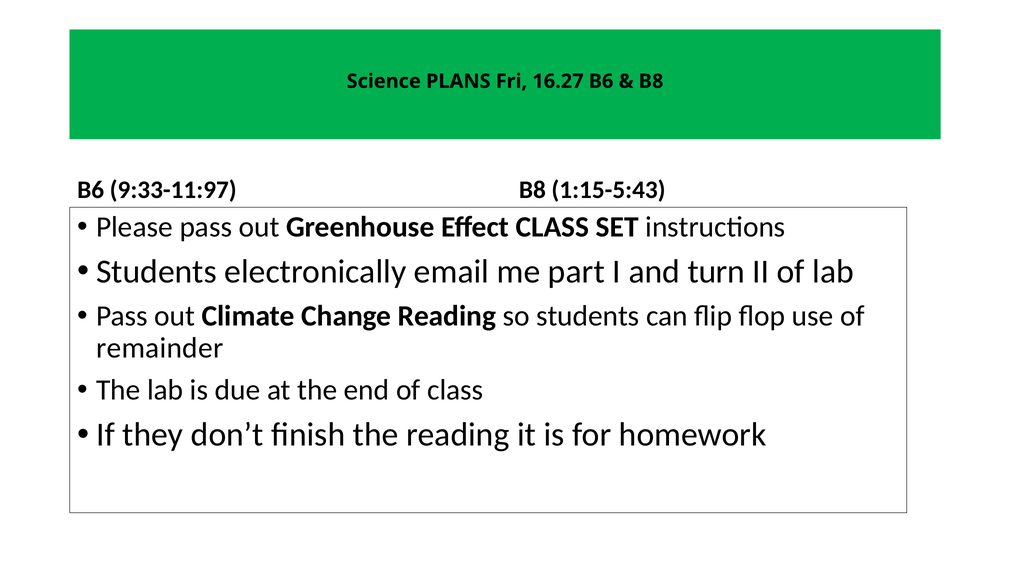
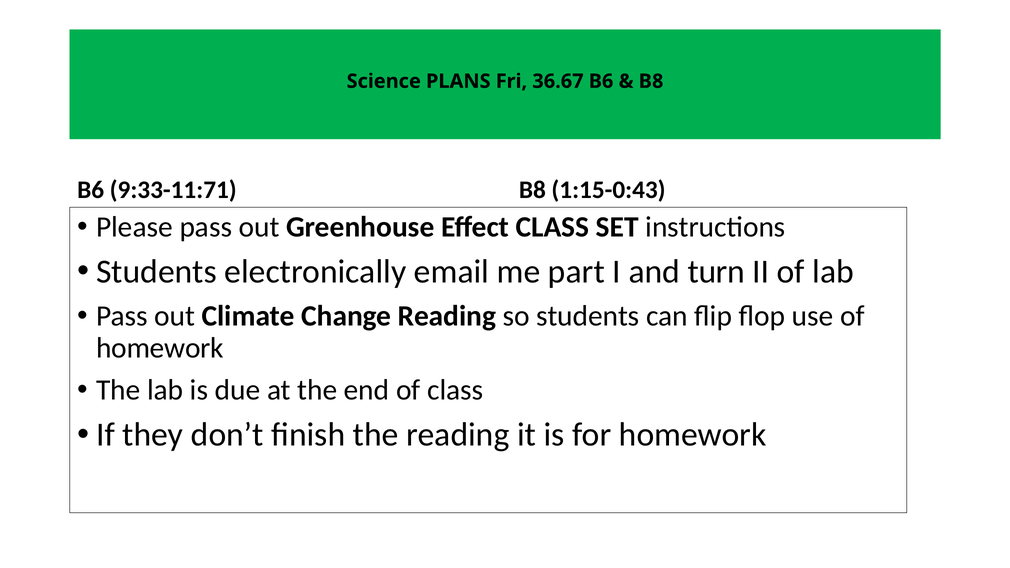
16.27: 16.27 -> 36.67 (558, 81)
9:33-11:97: 9:33-11:97 -> 9:33-11:71 (173, 190)
1:15-5:43: 1:15-5:43 -> 1:15-0:43 (609, 190)
remainder: remainder -> homework (160, 348)
